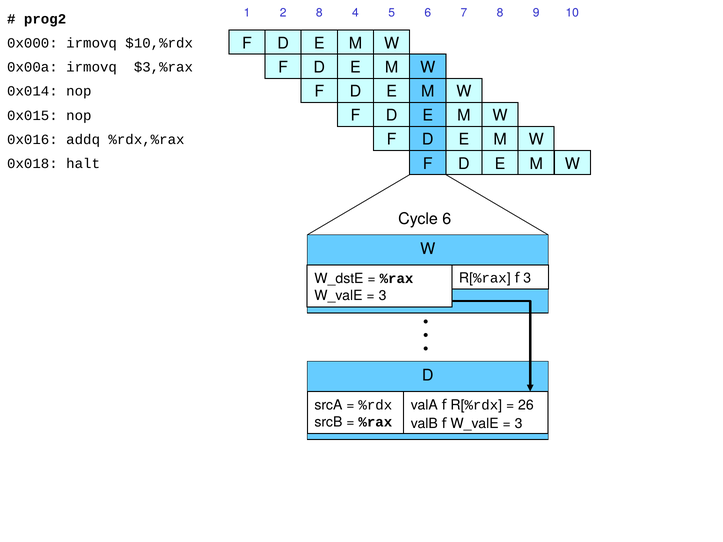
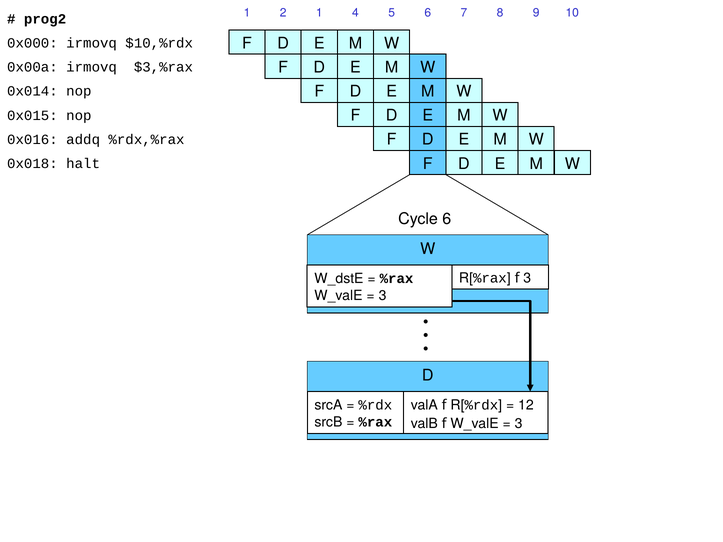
2 8: 8 -> 1 (319, 13)
26: 26 -> 12 (526, 405)
